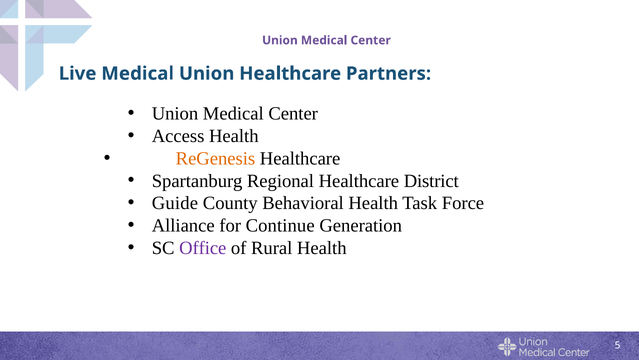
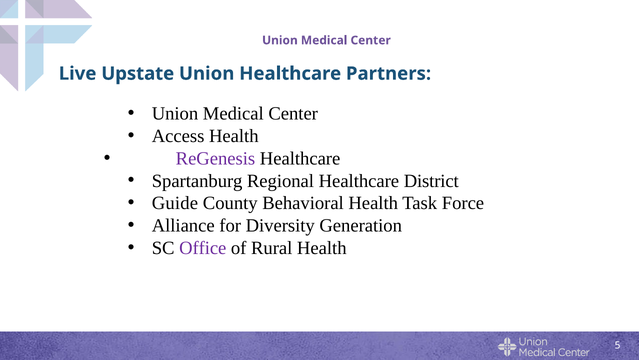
Live Medical: Medical -> Upstate (138, 73)
ReGenesis colour: orange -> purple (215, 158)
Continue: Continue -> Diversity (280, 225)
